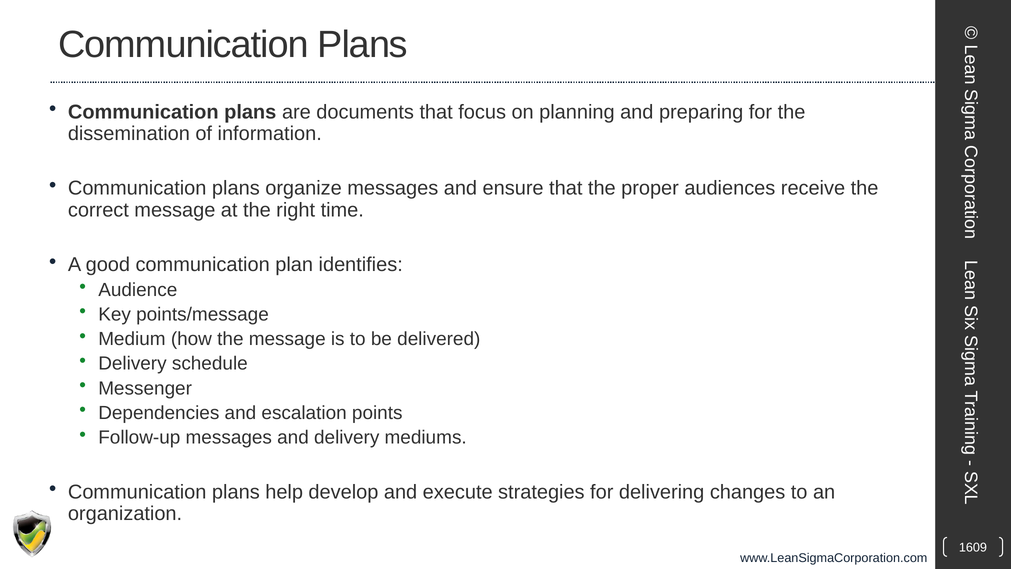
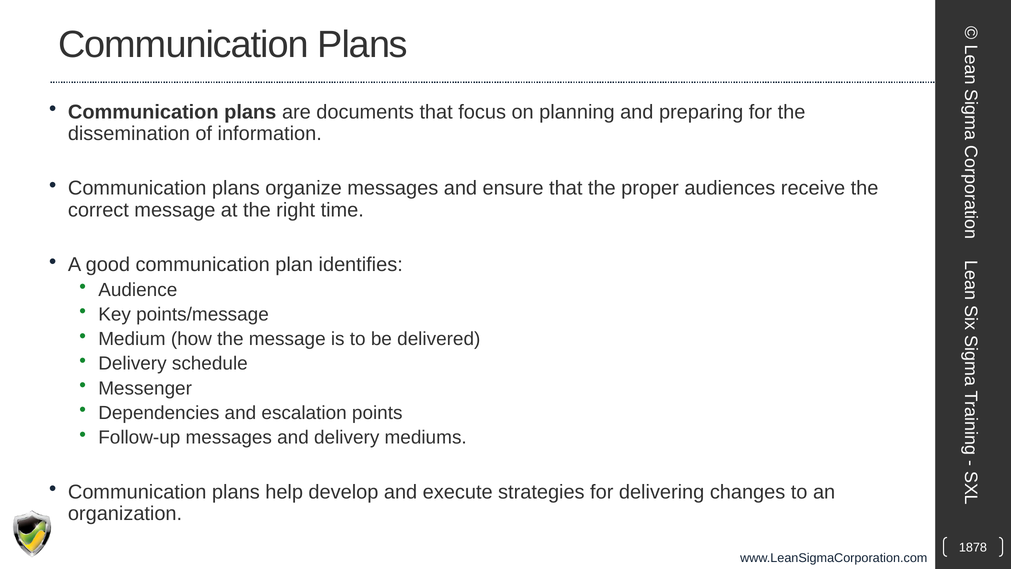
1609: 1609 -> 1878 (973, 547)
